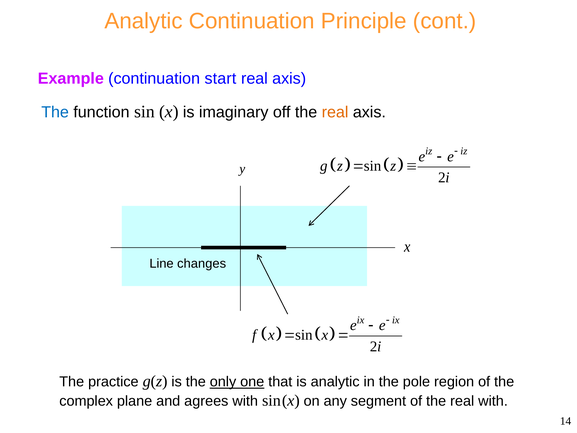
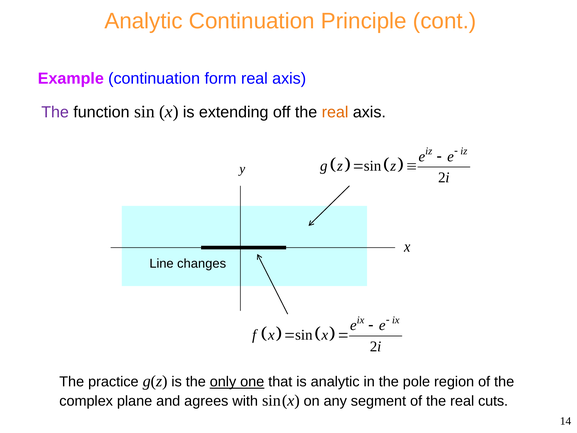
start: start -> form (221, 78)
The colour: blue -> purple (55, 112)
imaginary: imaginary -> extending (234, 112)
real with: with -> cuts (493, 401)
